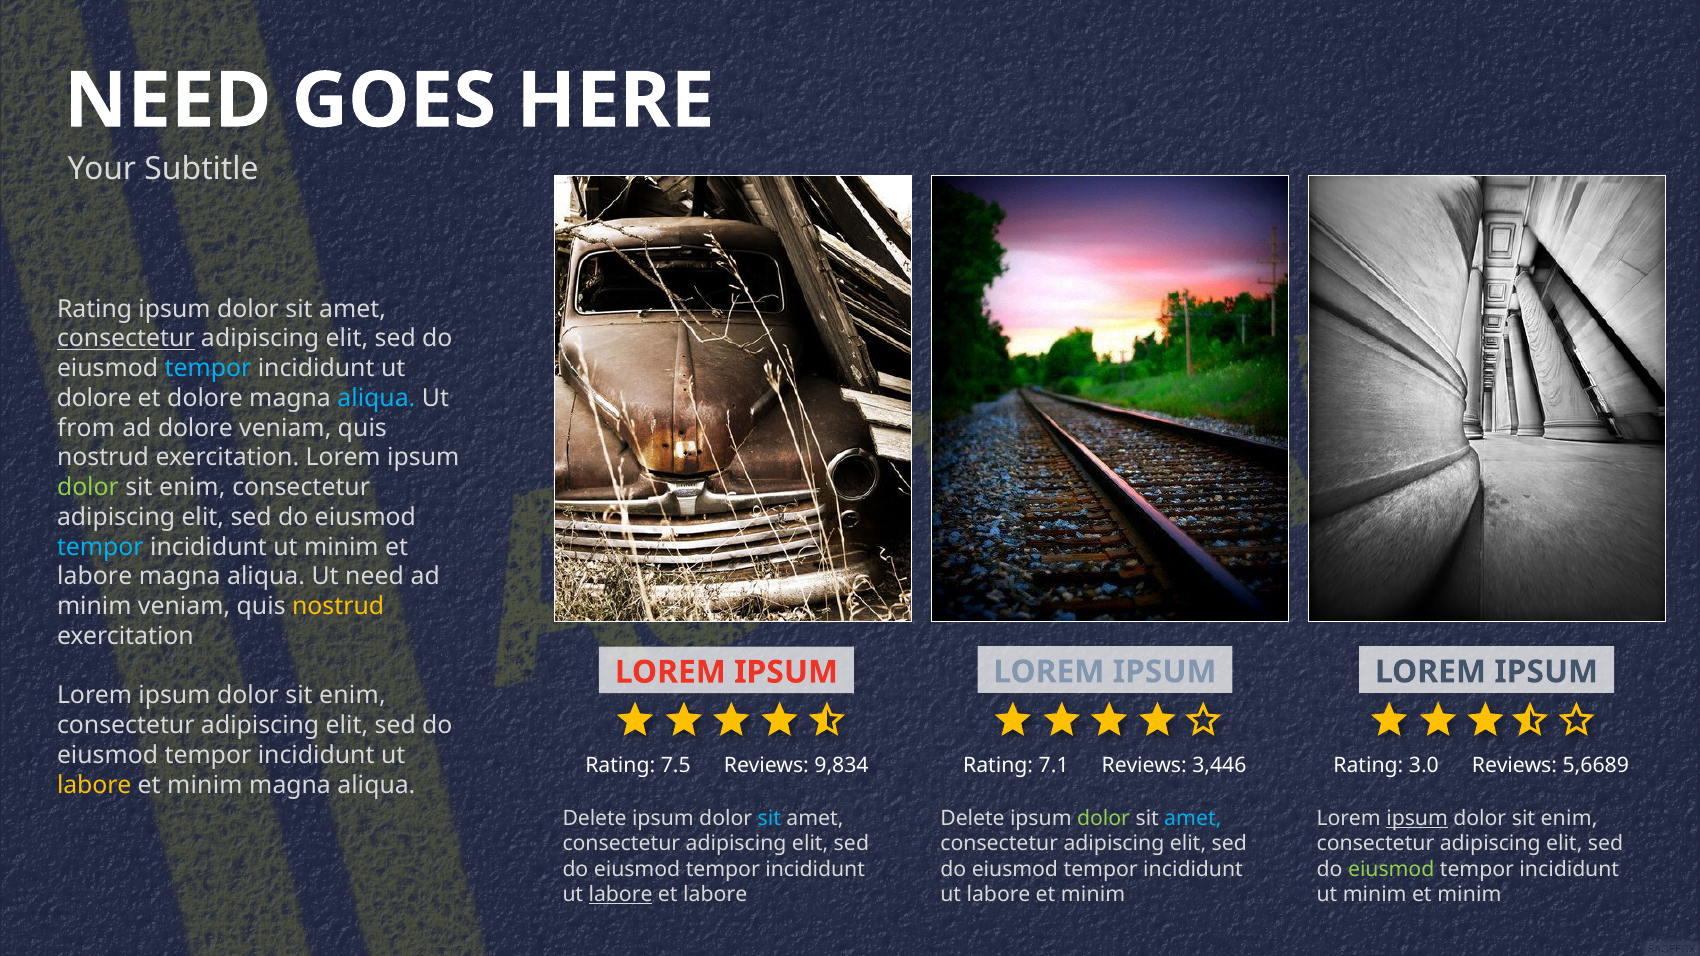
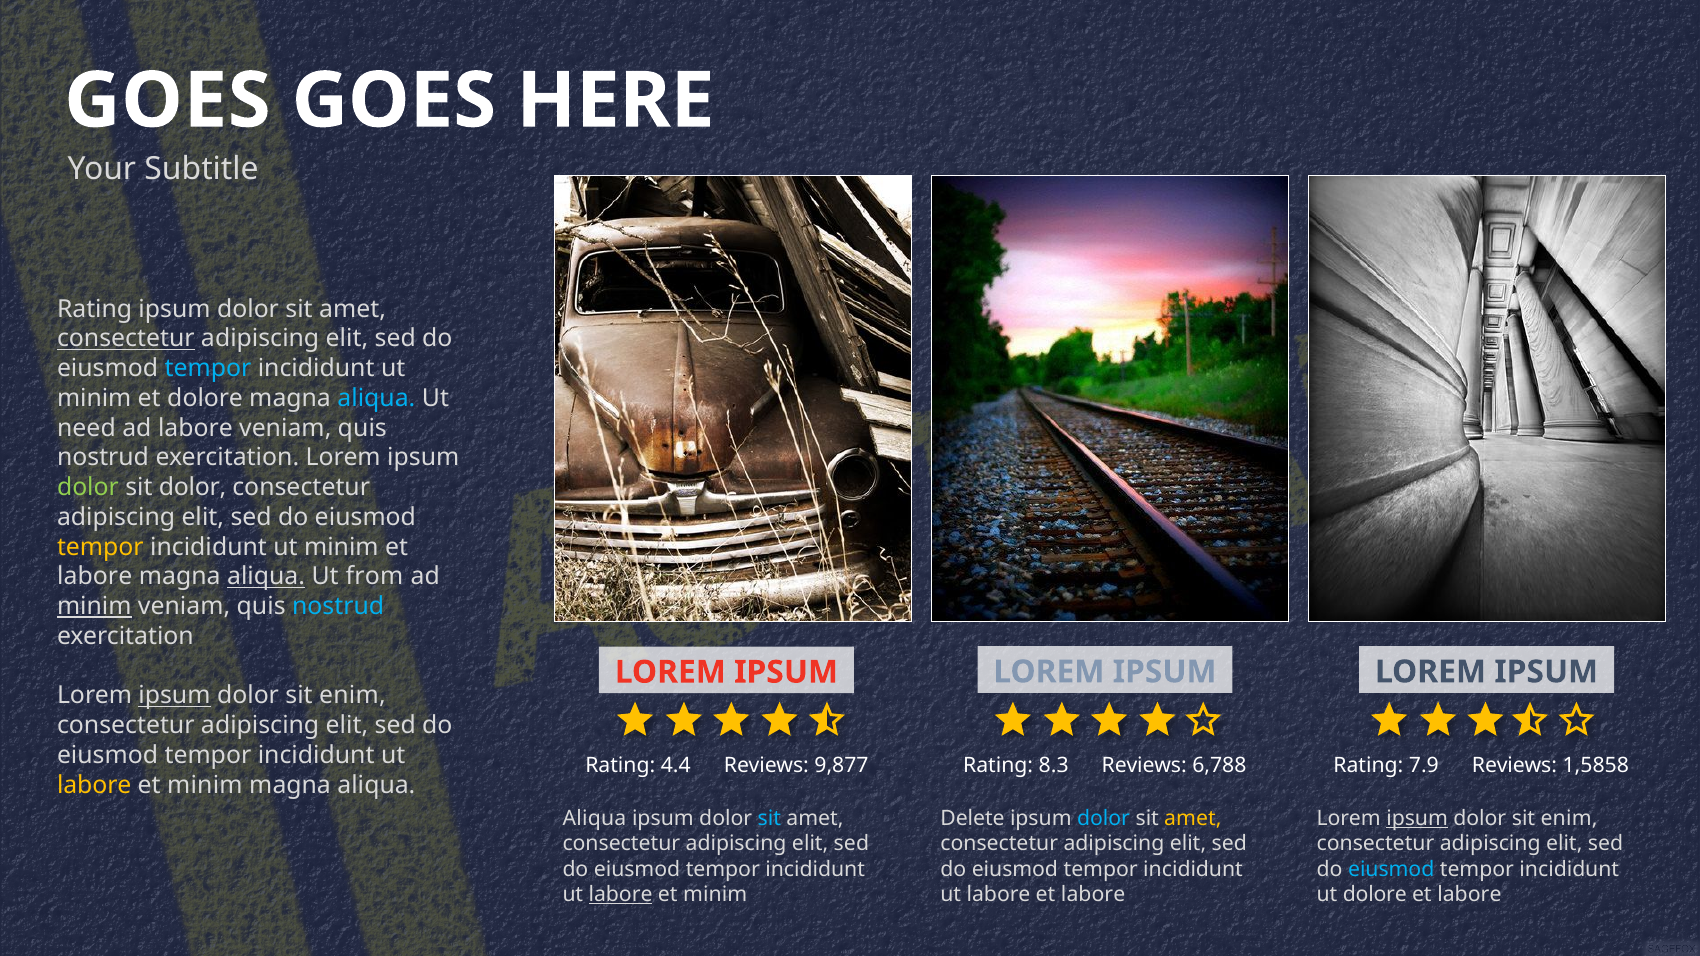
NEED: NEED -> GOES (167, 101)
dolore: dolore -> minim (94, 398)
from: from -> need (86, 428)
ad dolore: dolore -> labore (195, 428)
enim: enim -> dolor (193, 488)
tempor colour: light blue -> yellow (100, 547)
aliqua underline: none -> present (266, 577)
Ut need: need -> from (374, 577)
minim underline: none -> present (94, 607)
nostrud colour: yellow -> light blue (338, 607)
ipsum underline: none -> present (174, 696)
7.5: 7.5 -> 4.4 (676, 766)
9,834: 9,834 -> 9,877 (842, 766)
7.1: 7.1 -> 8.3 (1054, 766)
3,446: 3,446 -> 6,788 (1219, 766)
3.0: 3.0 -> 7.9 (1424, 766)
5,6689: 5,6689 -> 1,5858 (1596, 766)
Delete: Delete -> Aliqua (594, 818)
dolor colour: light green -> light blue (1104, 818)
amet colour: light blue -> yellow (1193, 818)
eiusmod colour: light green -> light blue (1391, 869)
labore: labore -> minim (715, 895)
minim: minim -> labore (1093, 895)
minim: minim -> dolore (1375, 895)
minim: minim -> labore (1469, 895)
